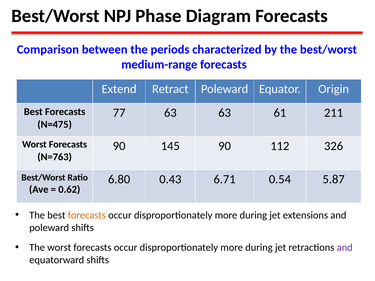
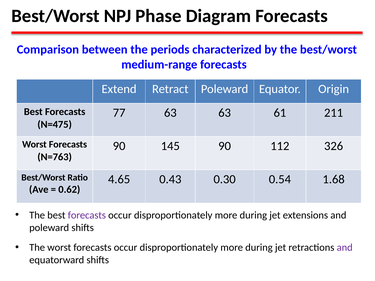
6.80: 6.80 -> 4.65 (119, 180)
6.71: 6.71 -> 0.30 (225, 180)
5.87: 5.87 -> 1.68 (334, 180)
forecasts colour: orange -> purple (87, 215)
